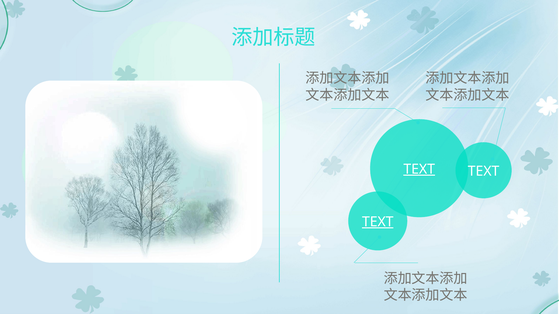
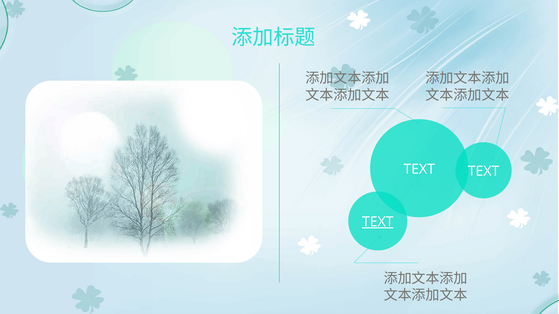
TEXT underline: present -> none (419, 169)
